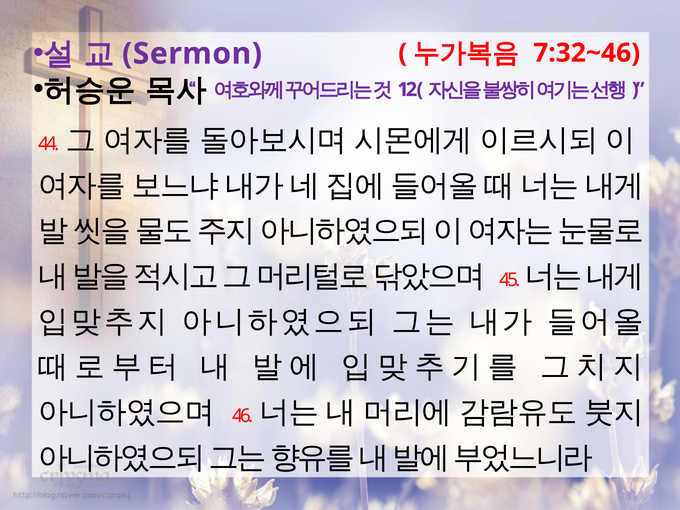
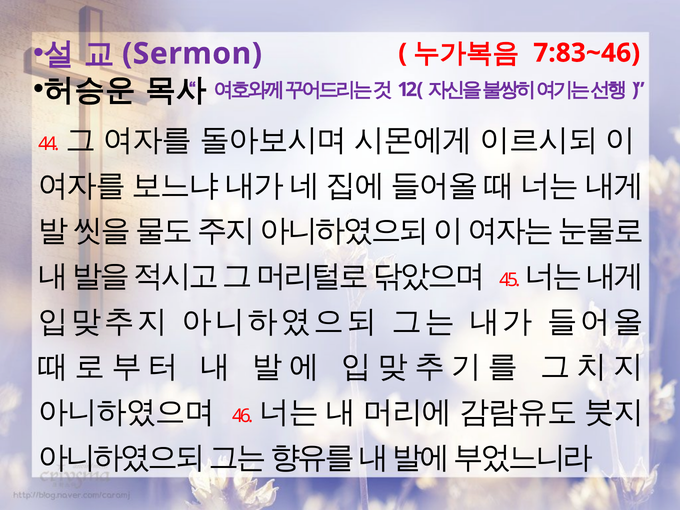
7:32~46: 7:32~46 -> 7:83~46 (587, 53)
